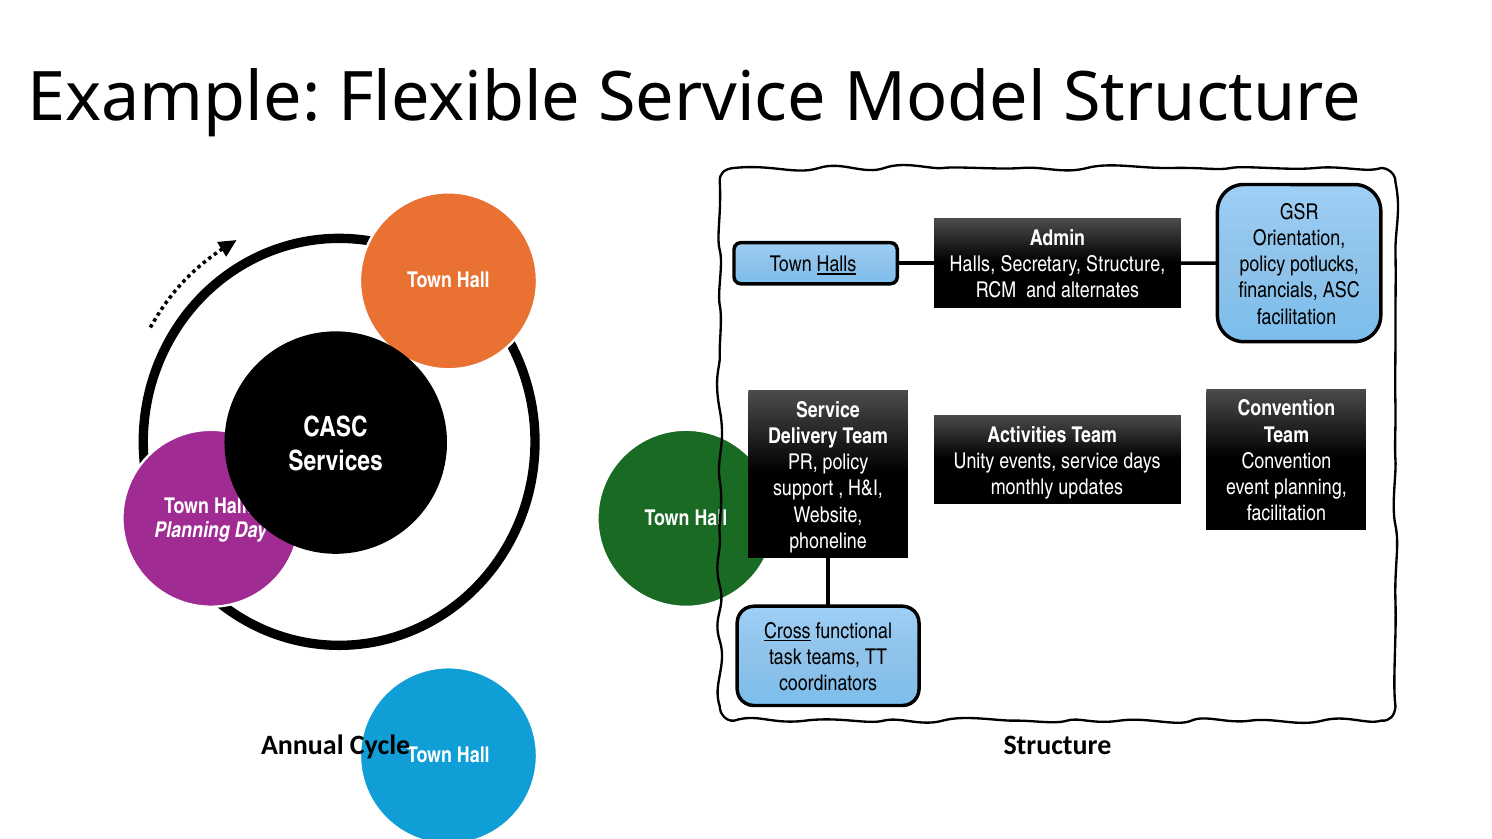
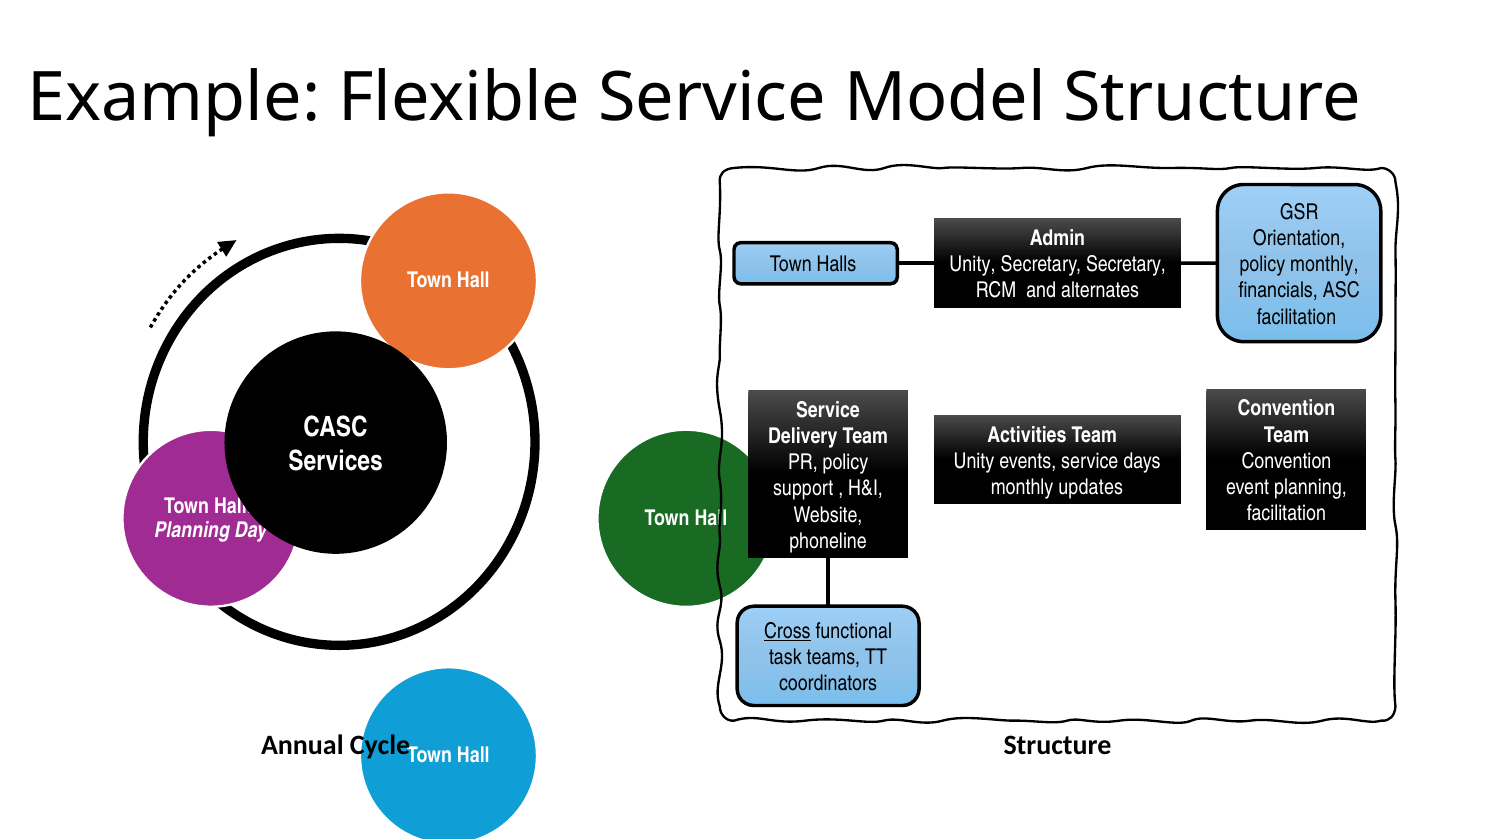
Halls underline: present -> none (837, 265)
Halls: Halls -> Unity (972, 265)
Secretary Structure: Structure -> Secretary (1126, 265)
policy potlucks: potlucks -> monthly (1324, 265)
